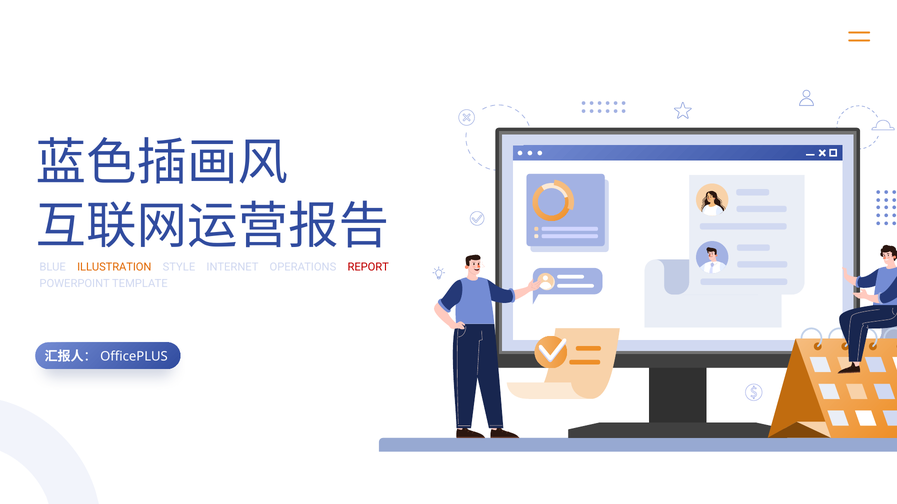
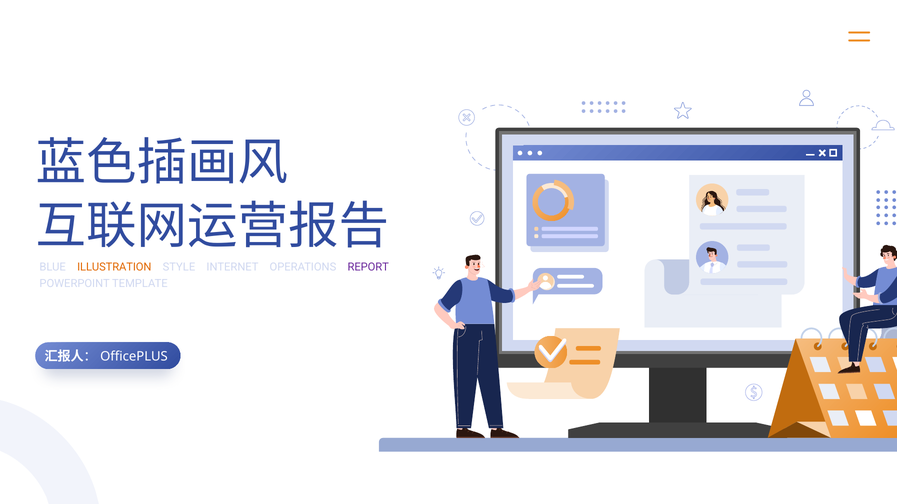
REPORT colour: red -> purple (368, 267)
